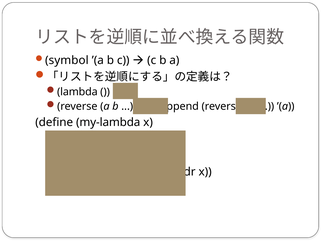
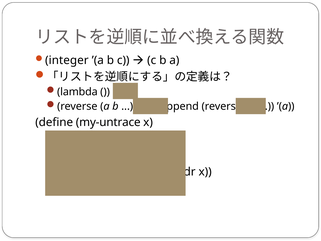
symbol: symbol -> integer (67, 60)
my-lambda: my-lambda -> my-untrace (108, 122)
